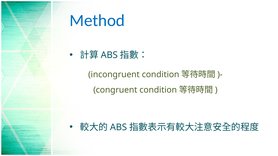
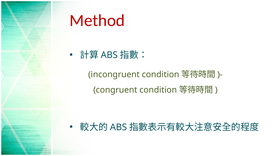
Method colour: blue -> red (97, 20)
